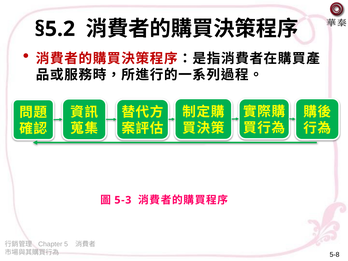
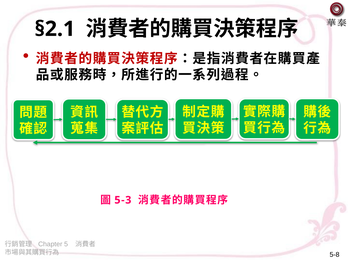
§5.2: §5.2 -> §2.1 (55, 29)
